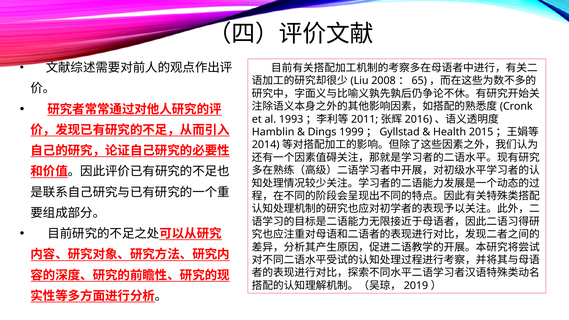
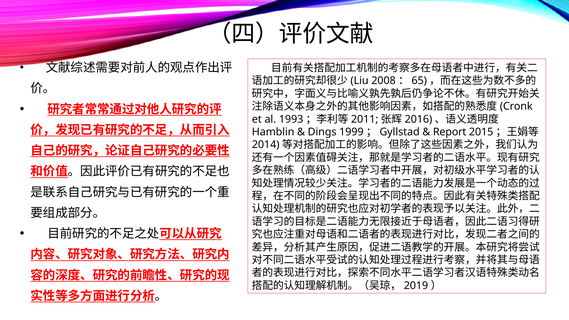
Health: Health -> Report (450, 132)
